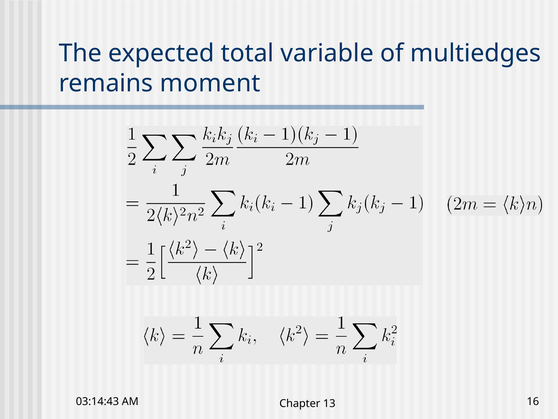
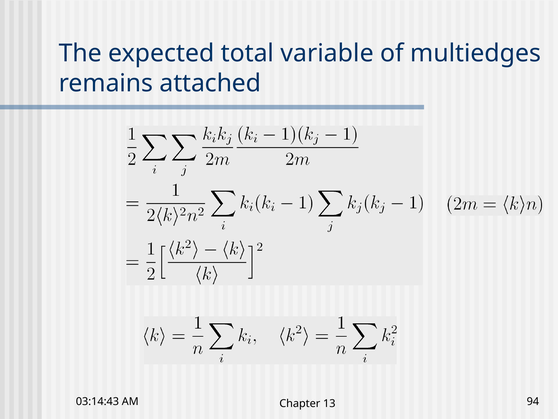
moment: moment -> attached (210, 83)
16: 16 -> 94 (533, 401)
